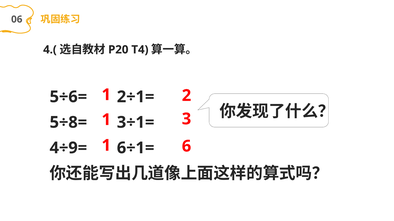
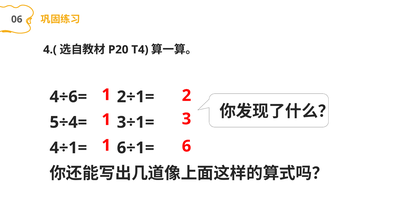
5÷6=: 5÷6= -> 4÷6= (68, 97)
5÷8=: 5÷8= -> 5÷4= (68, 123)
4÷9=: 4÷9= -> 4÷1= (68, 148)
